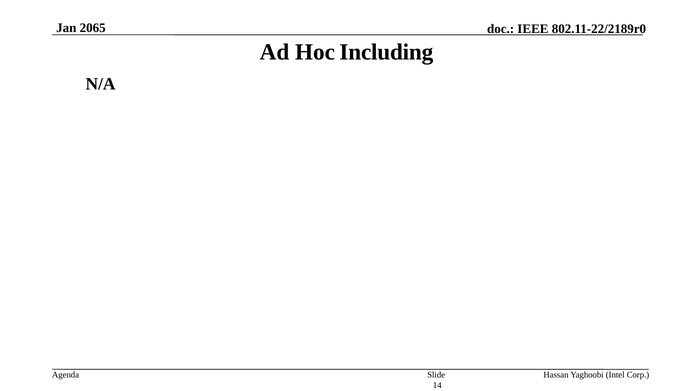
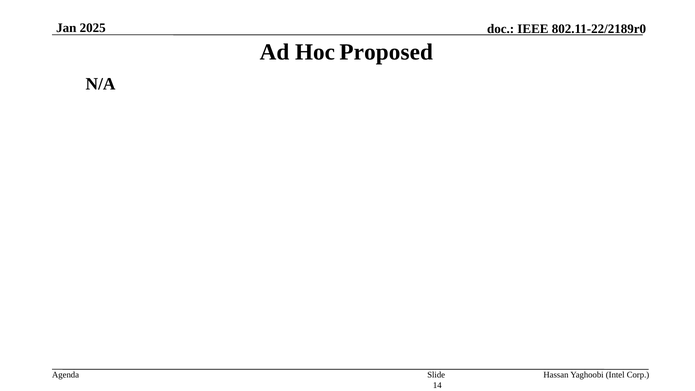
2065: 2065 -> 2025 (93, 28)
Including: Including -> Proposed (386, 52)
